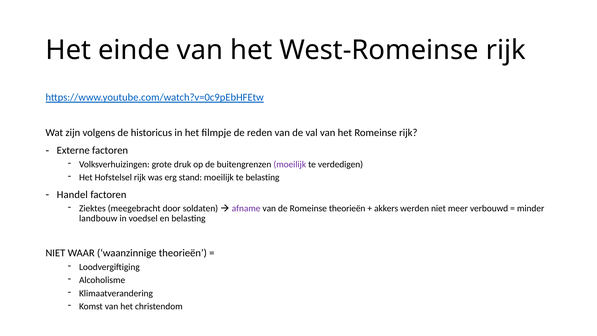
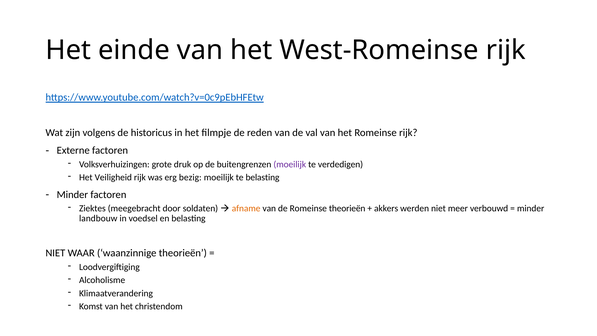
Hofstelsel: Hofstelsel -> Veiligheid (113, 177)
stand: stand -> bezig (190, 177)
Handel: Handel -> Minder (72, 194)
afname colour: purple -> orange (246, 208)
